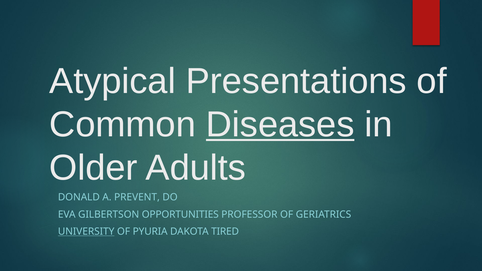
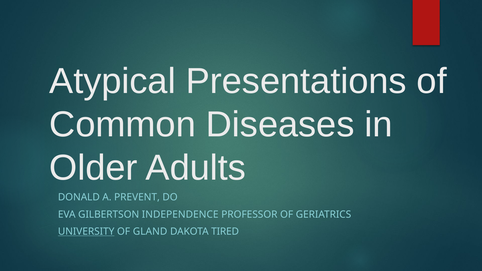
Diseases underline: present -> none (280, 125)
OPPORTUNITIES: OPPORTUNITIES -> INDEPENDENCE (180, 215)
PYURIA: PYURIA -> GLAND (150, 232)
